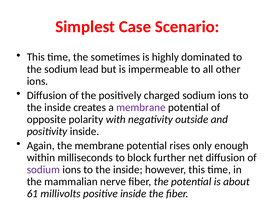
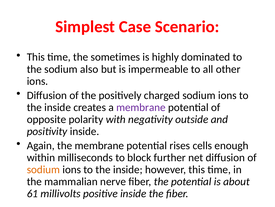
lead: lead -> also (89, 69)
only: only -> cells (202, 145)
sodium colour: purple -> orange (43, 169)
